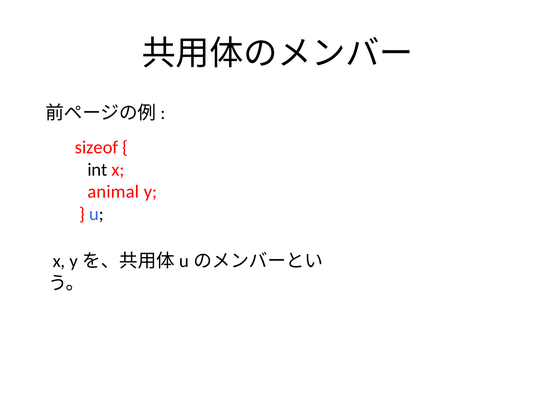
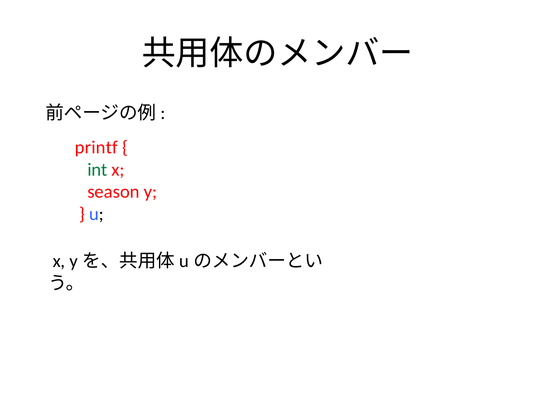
sizeof: sizeof -> printf (96, 148)
int colour: black -> green (97, 170)
animal: animal -> season (113, 192)
